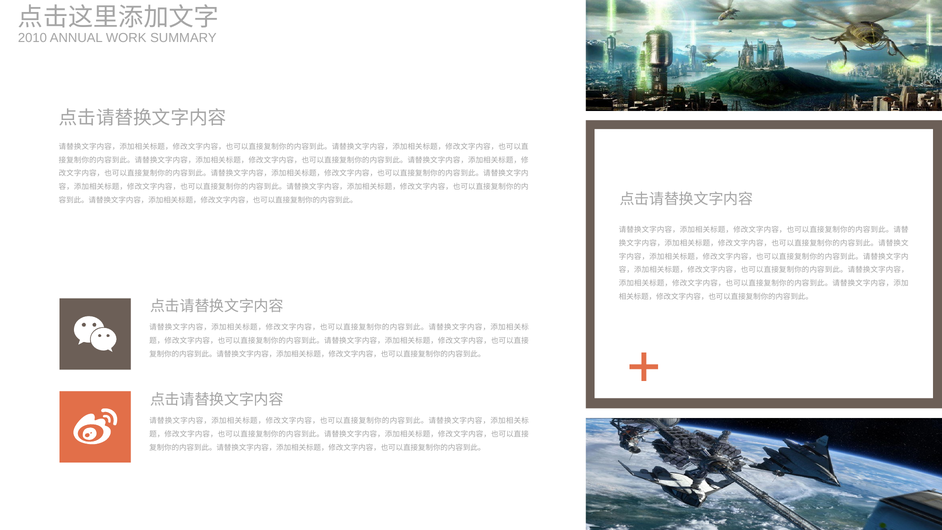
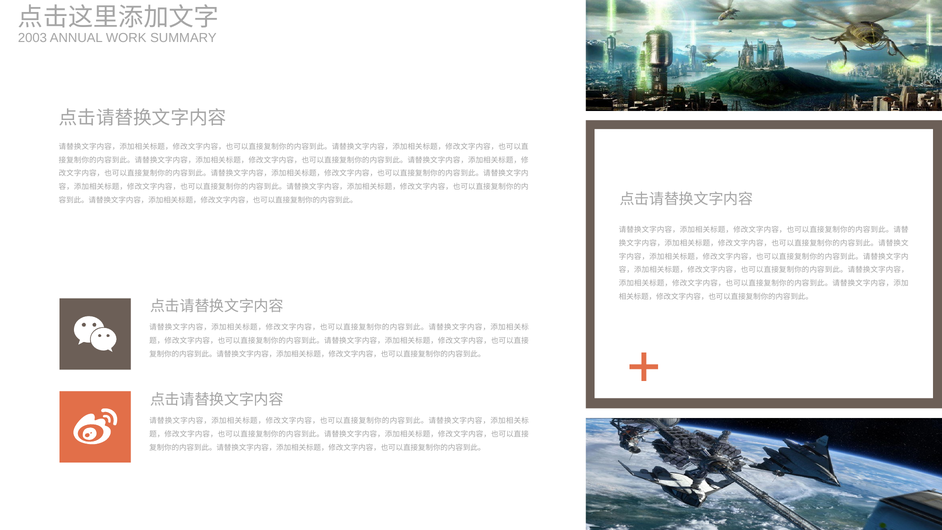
2010: 2010 -> 2003 (32, 38)
